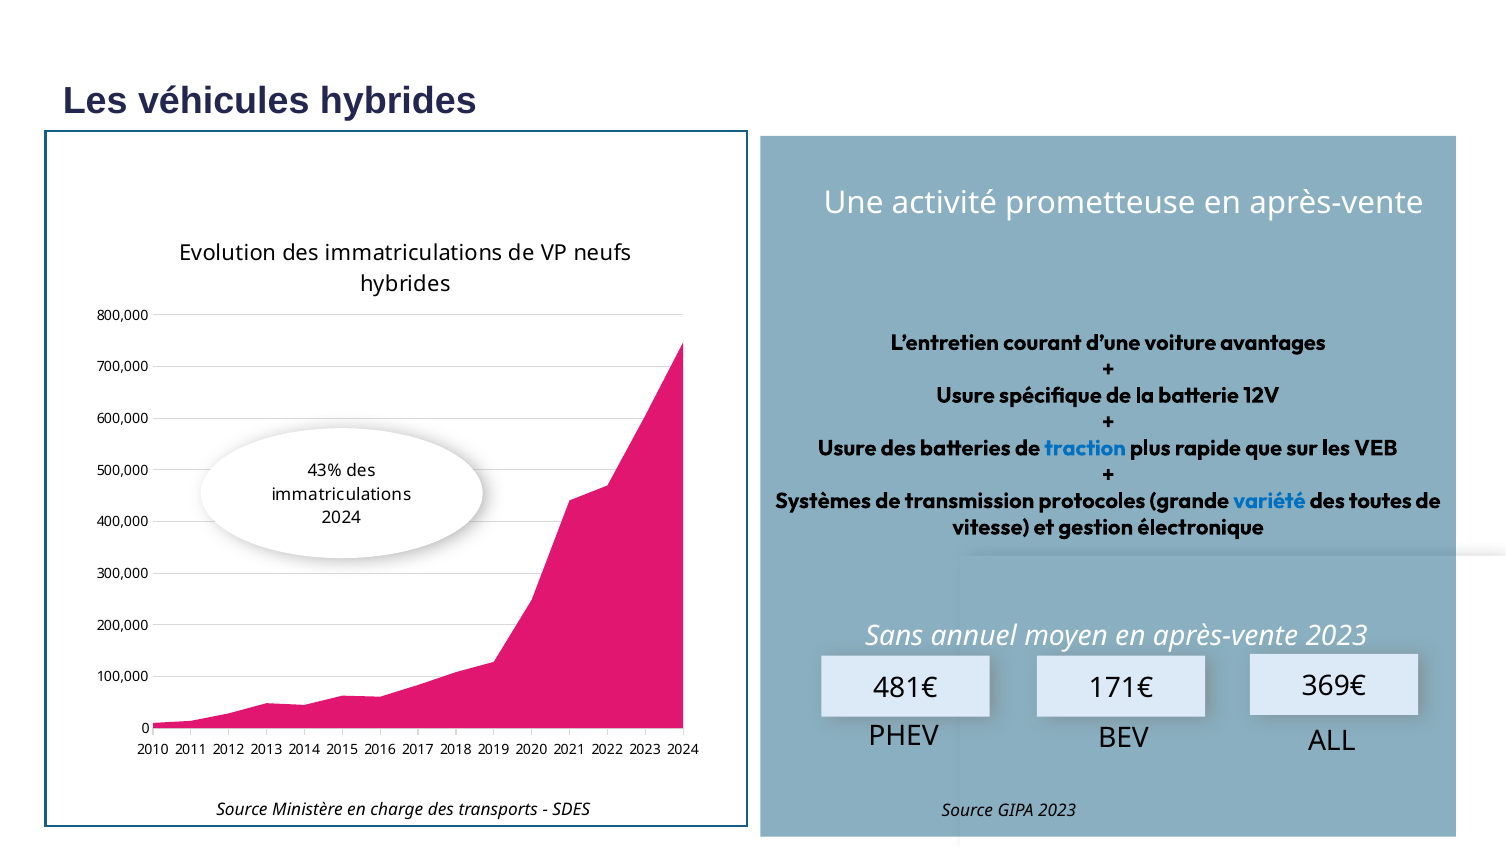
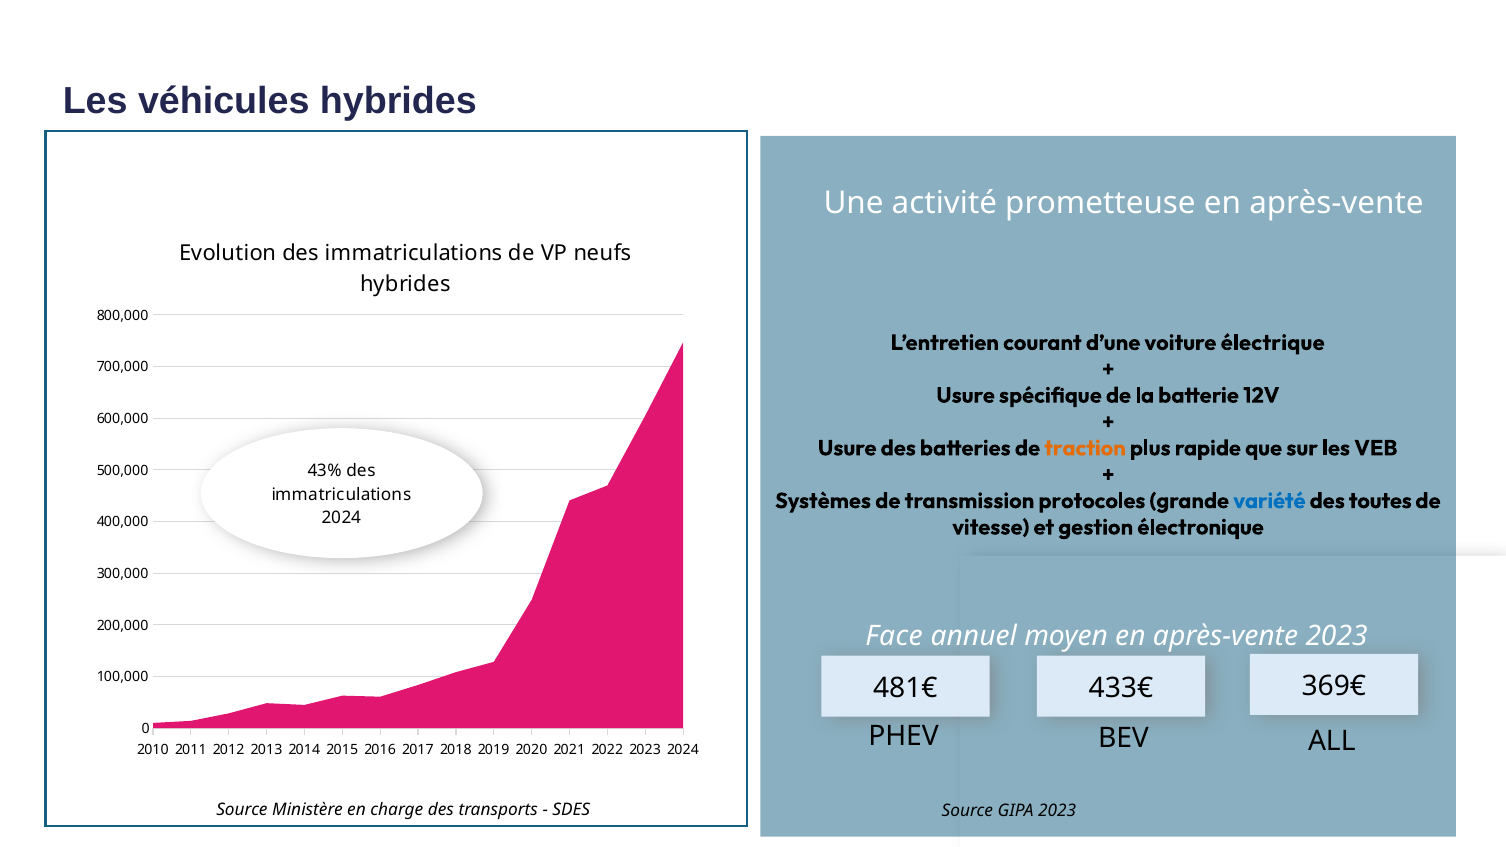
avantages: avantages -> électrique (1273, 343)
traction colour: blue -> orange (1085, 448)
Sans: Sans -> Face (894, 636)
171€: 171€ -> 433€ (1121, 688)
